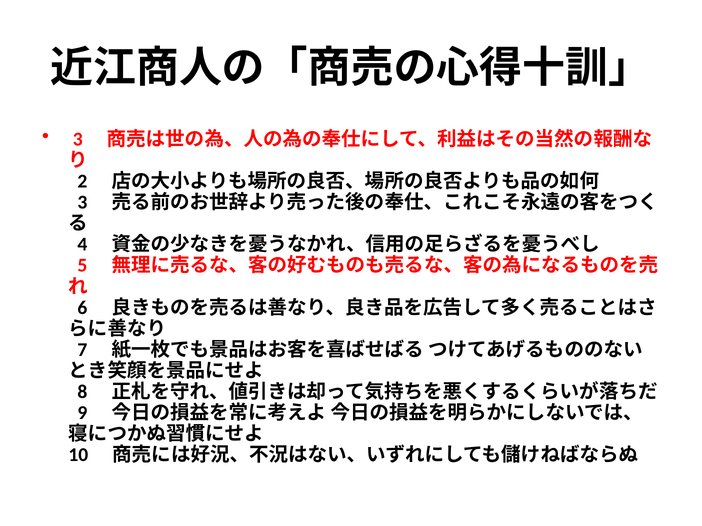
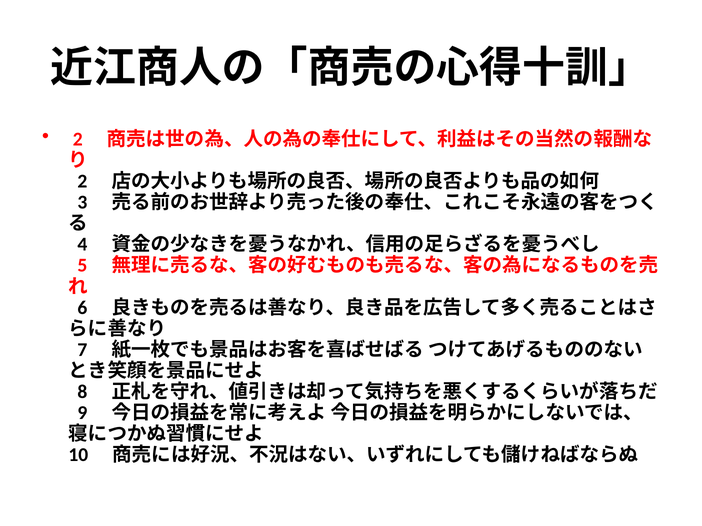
3: 3 -> 2 (78, 139)
